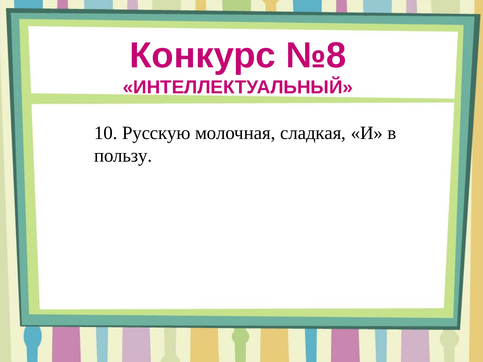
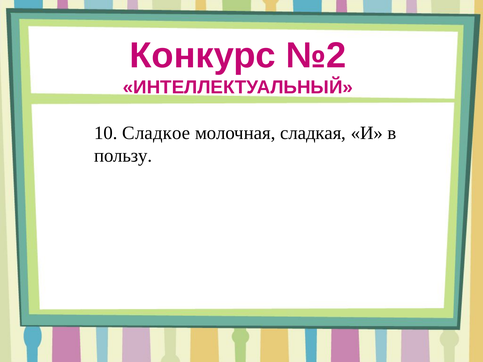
№8: №8 -> №2 (316, 56)
Русскую: Русскую -> Сладкое (156, 133)
